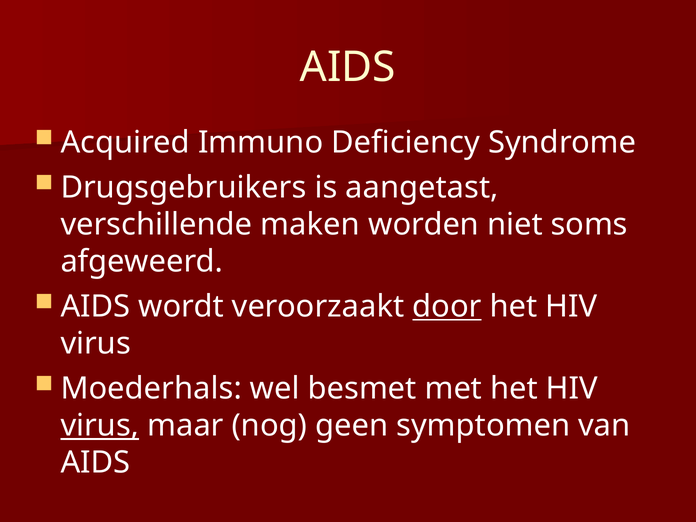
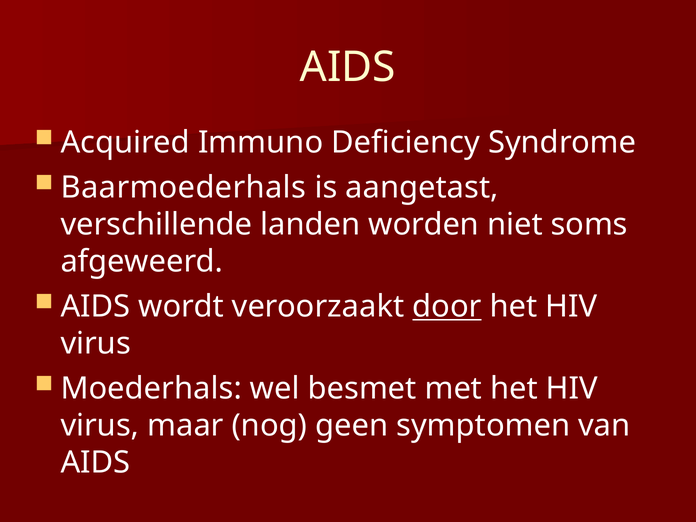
Drugsgebruikers: Drugsgebruikers -> Baarmoederhals (183, 187)
maken: maken -> landen (310, 225)
virus underline: present -> none (100, 426)
